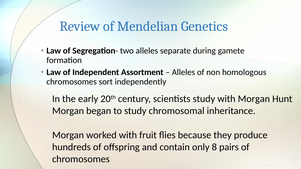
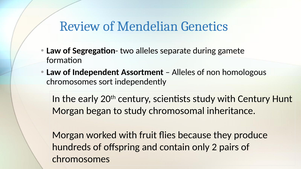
with Morgan: Morgan -> Century (254, 99)
8: 8 -> 2 (214, 147)
